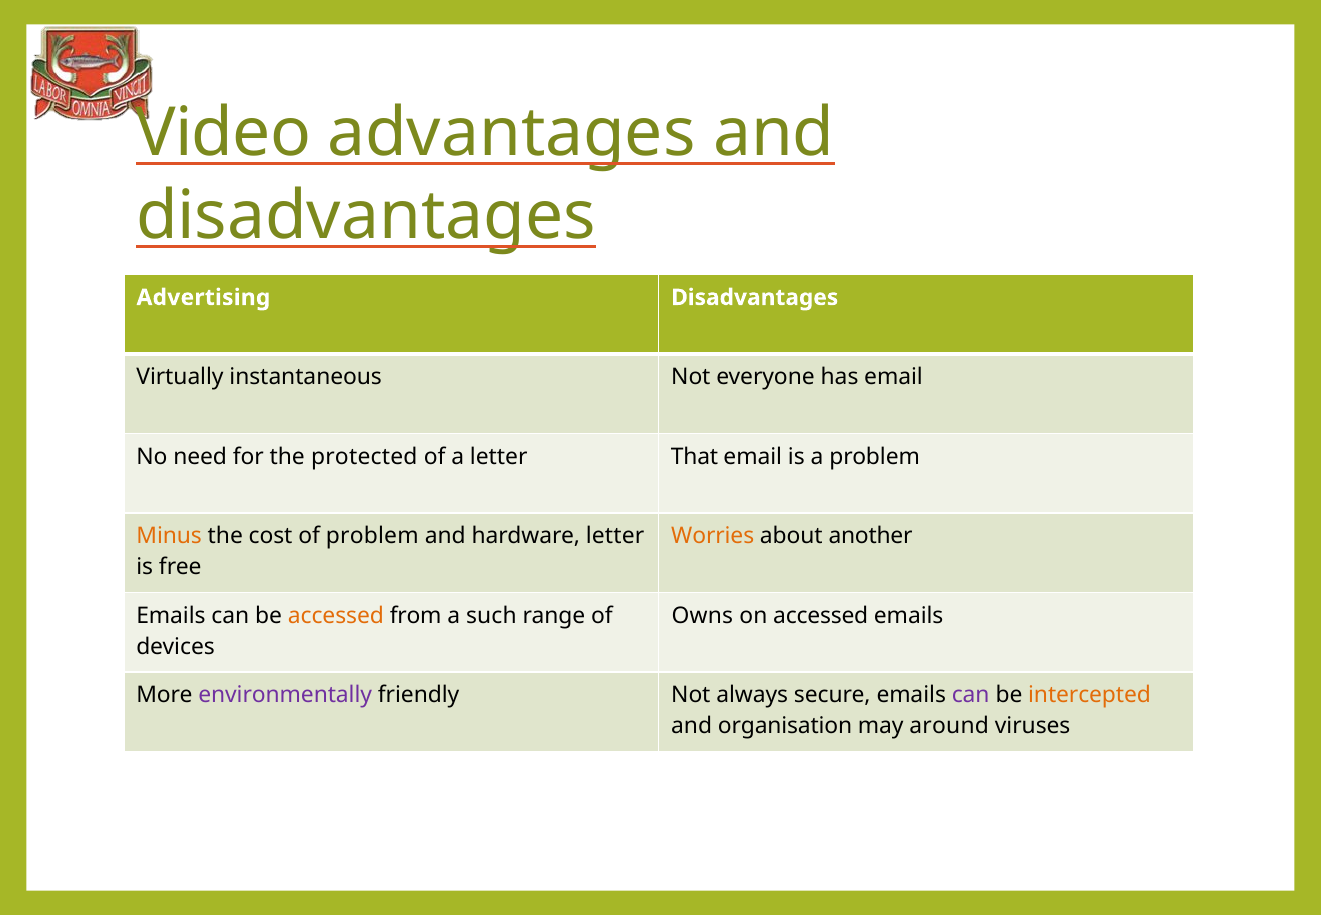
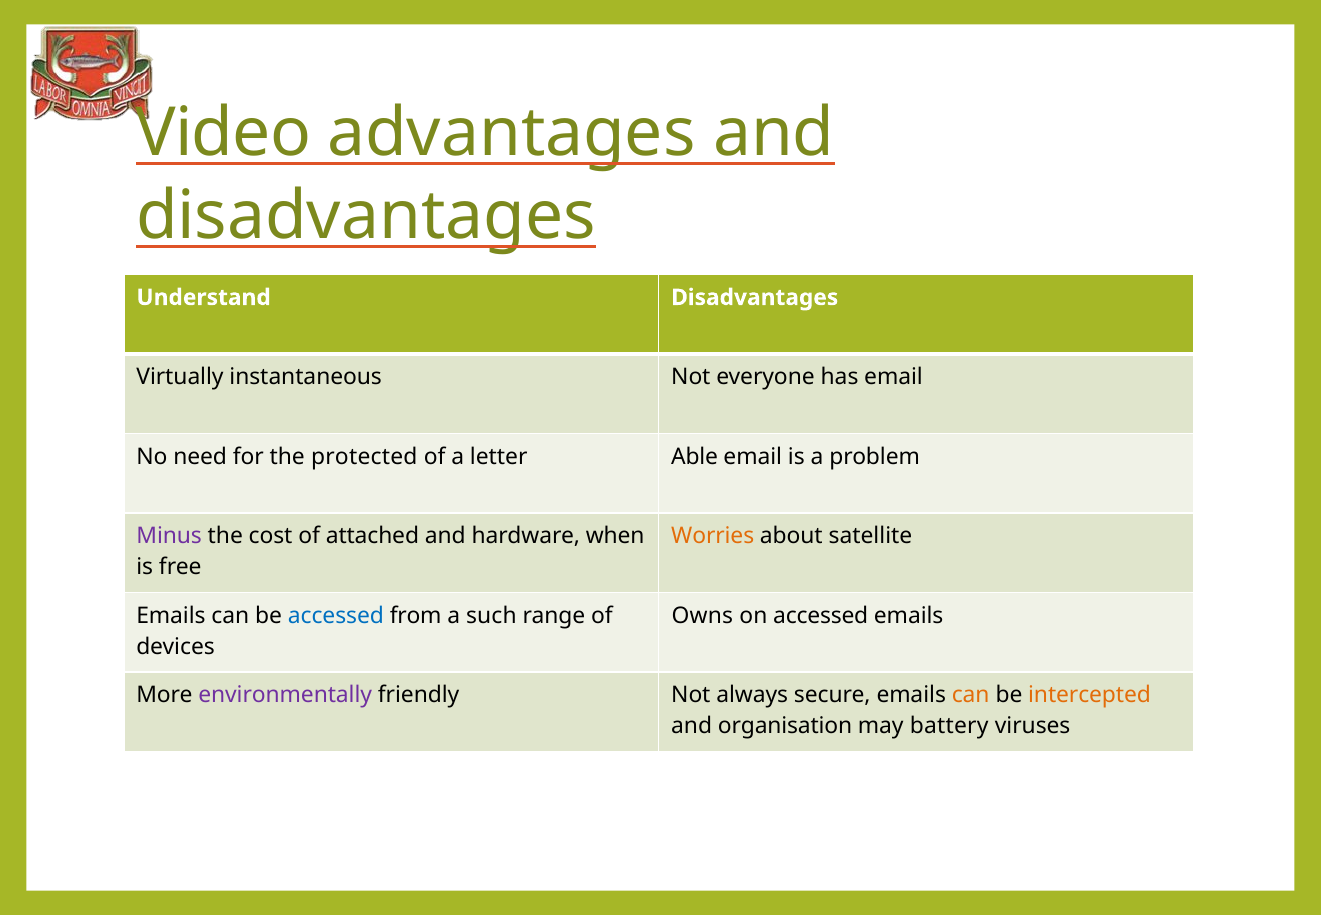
Advertising: Advertising -> Understand (204, 297)
That: That -> Able (695, 456)
Minus colour: orange -> purple (169, 536)
of problem: problem -> attached (372, 536)
hardware letter: letter -> when (615, 536)
another: another -> satellite (870, 536)
accessed colour: orange -> blue (336, 615)
can colour: purple -> orange (971, 695)
around: around -> battery (949, 726)
